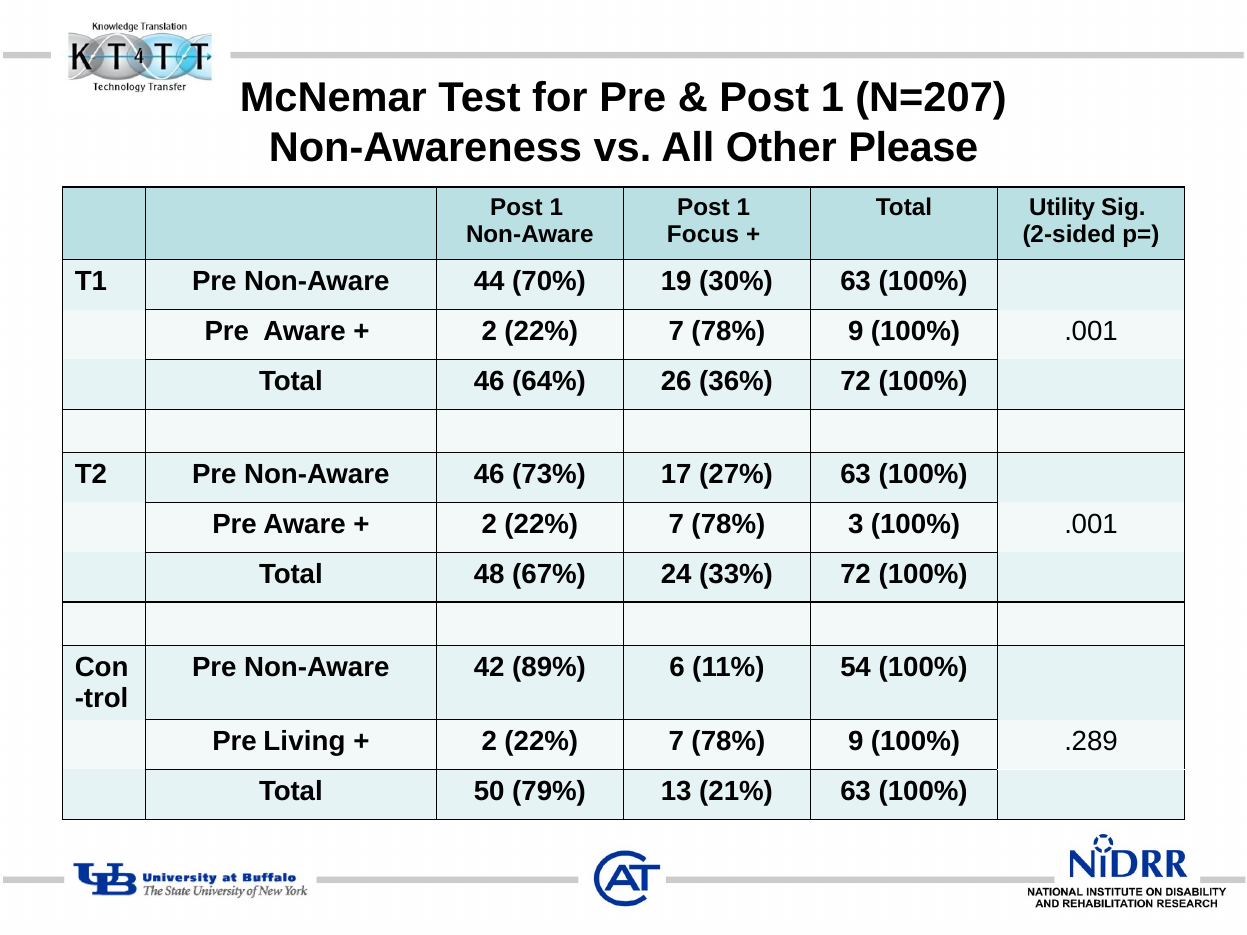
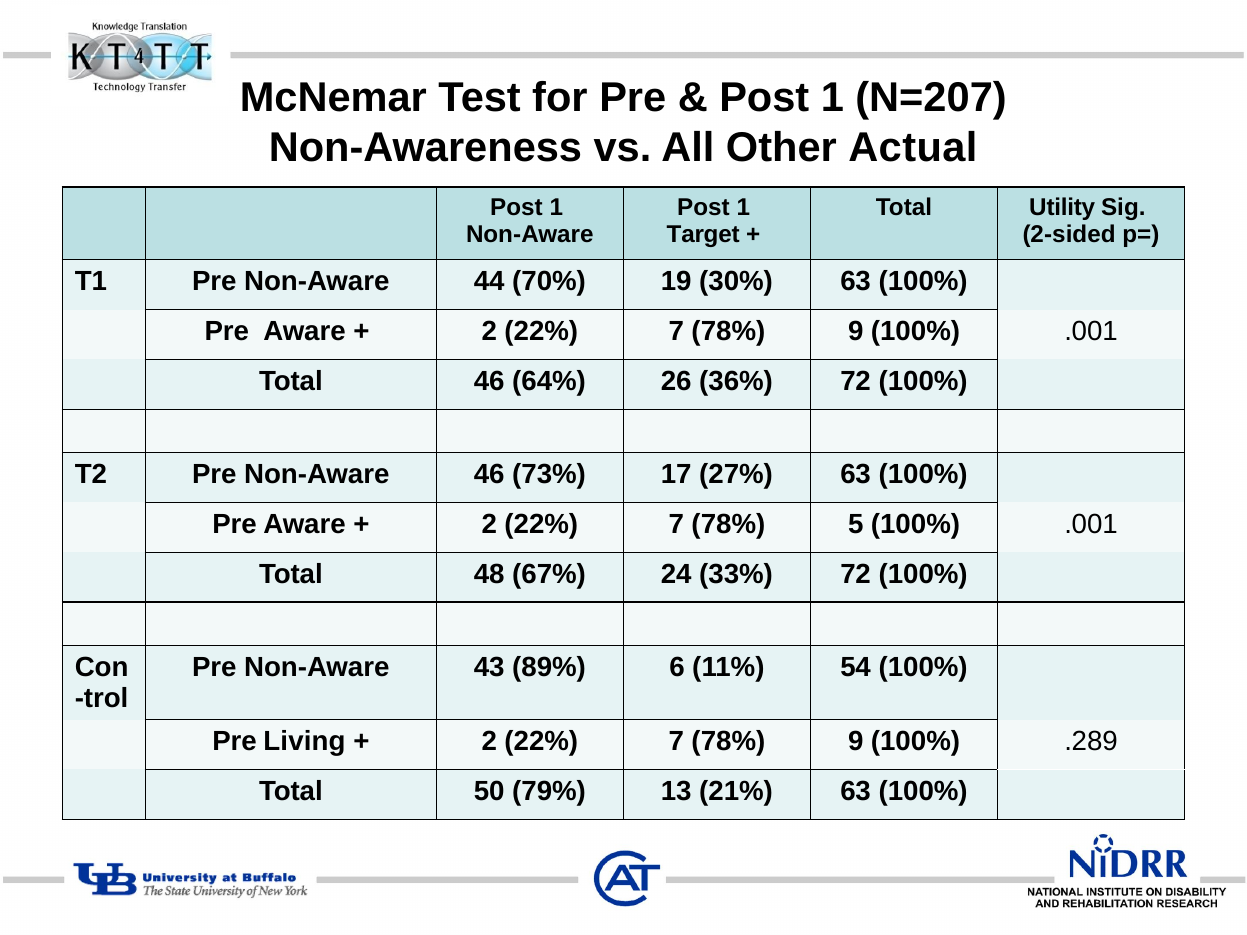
Please: Please -> Actual (913, 147)
Focus: Focus -> Target (703, 235)
3: 3 -> 5 (856, 525)
42: 42 -> 43 (489, 668)
